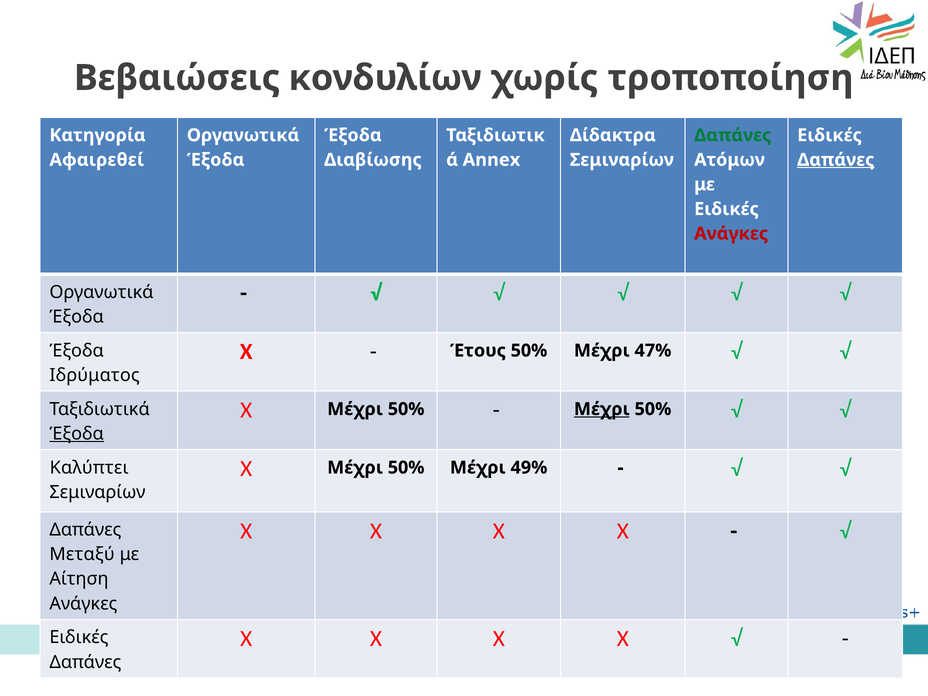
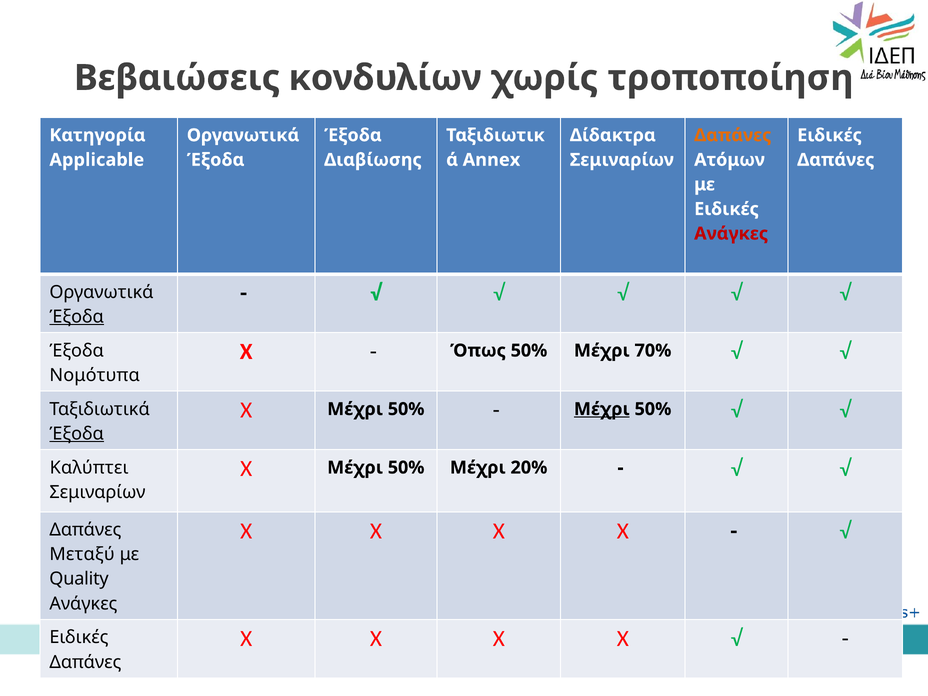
Δαπάνες colour: green -> orange (733, 135)
Αφαιρεθεί: Αφαιρεθεί -> Applicable (97, 160)
Δαπάνες underline: present -> none (836, 160)
Έξοδα underline: none -> present (77, 317)
Έτους: Έτους -> Όπως (478, 351)
47%: 47% -> 70% (653, 351)
Ιδρύματος: Ιδρύματος -> Νομότυπα (95, 375)
49%: 49% -> 20% (529, 468)
Αίτηση: Αίτηση -> Quality (79, 579)
